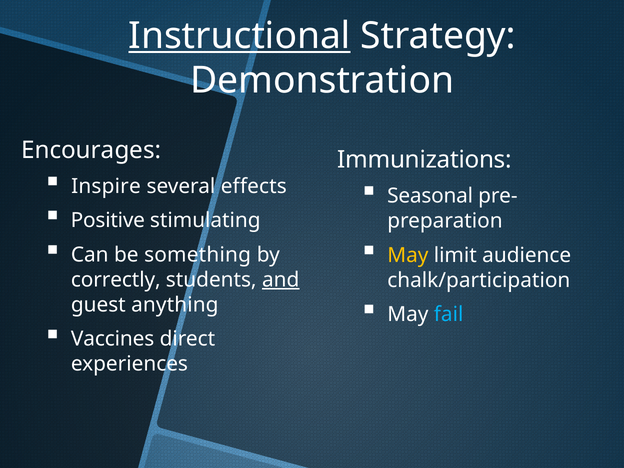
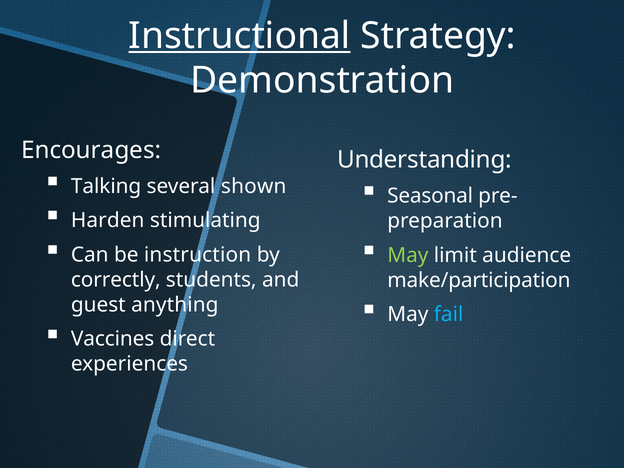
Immunizations: Immunizations -> Understanding (424, 160)
Inspire: Inspire -> Talking (106, 186)
effects: effects -> shown (254, 186)
Positive: Positive -> Harden (108, 221)
something: something -> instruction (198, 255)
May colour: yellow -> light green (408, 255)
and underline: present -> none (281, 280)
chalk/participation: chalk/participation -> make/participation (479, 280)
